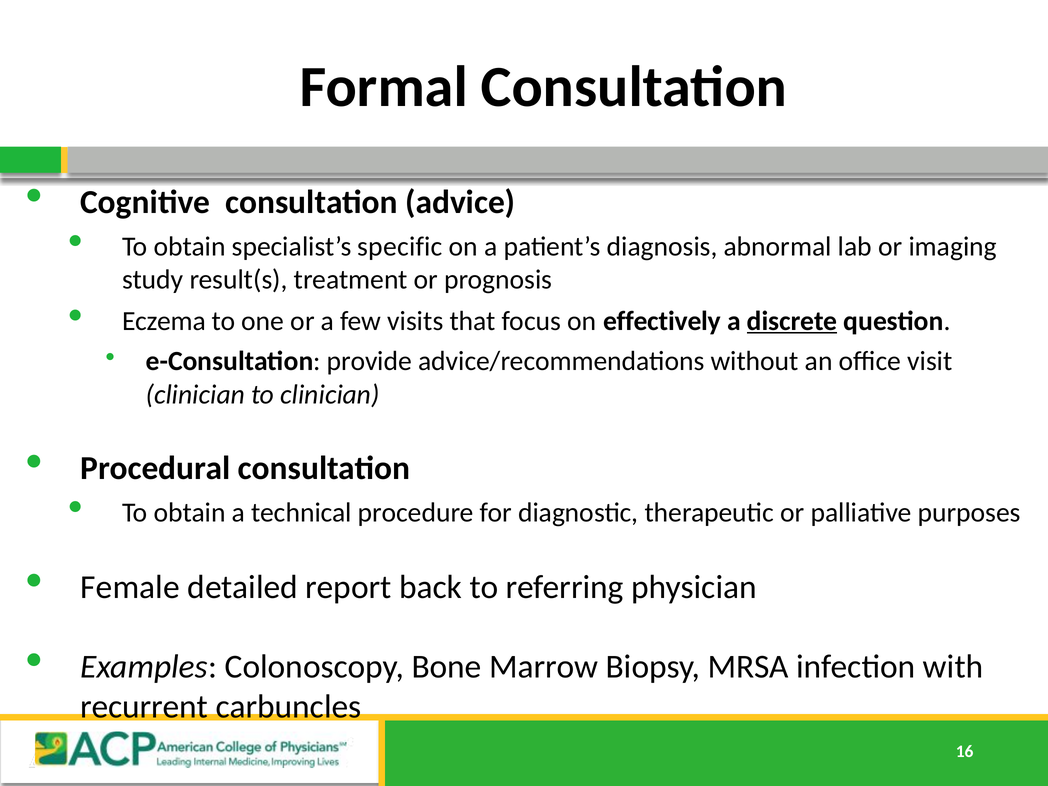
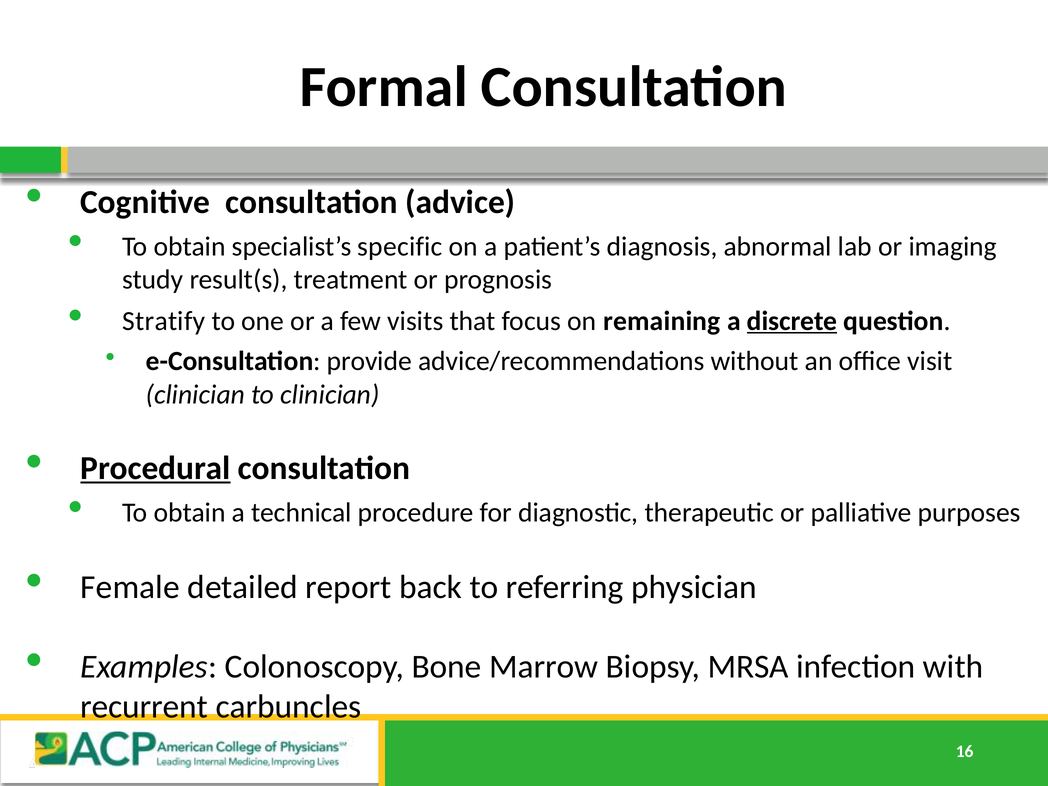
Eczema: Eczema -> Stratify (164, 321)
effectively: effectively -> remaining (662, 321)
Procedural underline: none -> present (155, 468)
